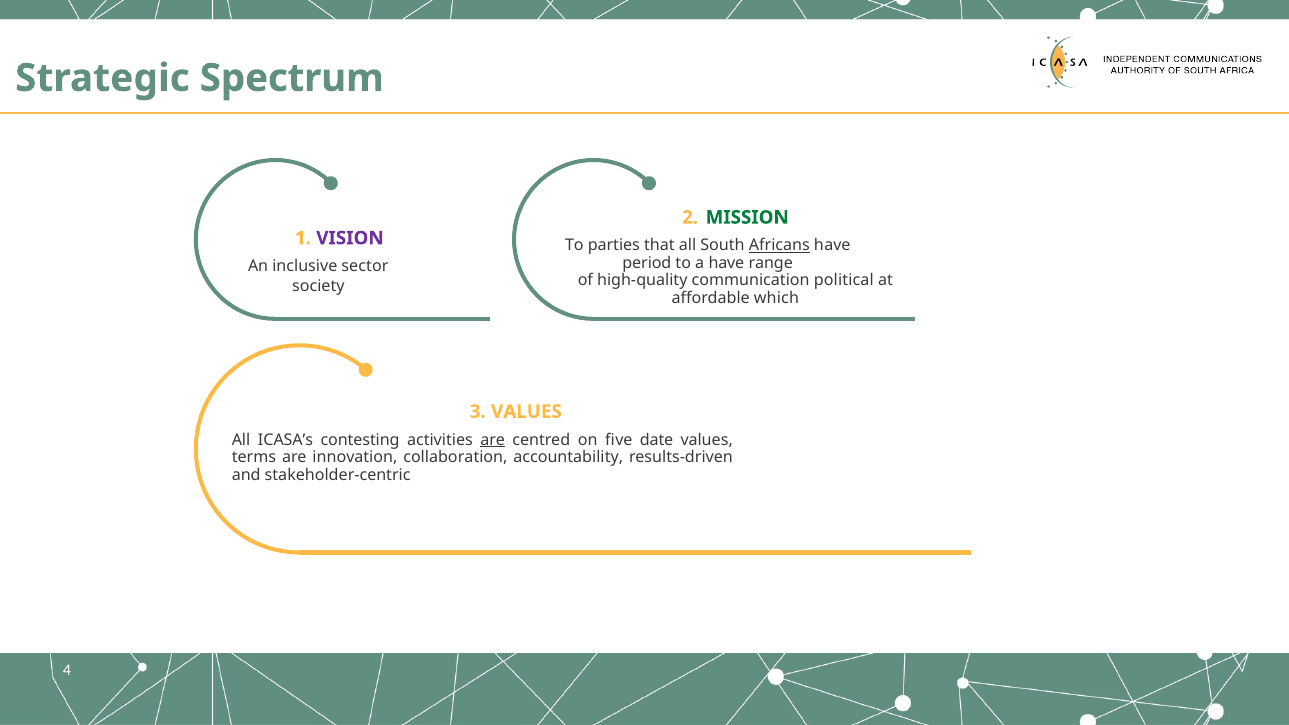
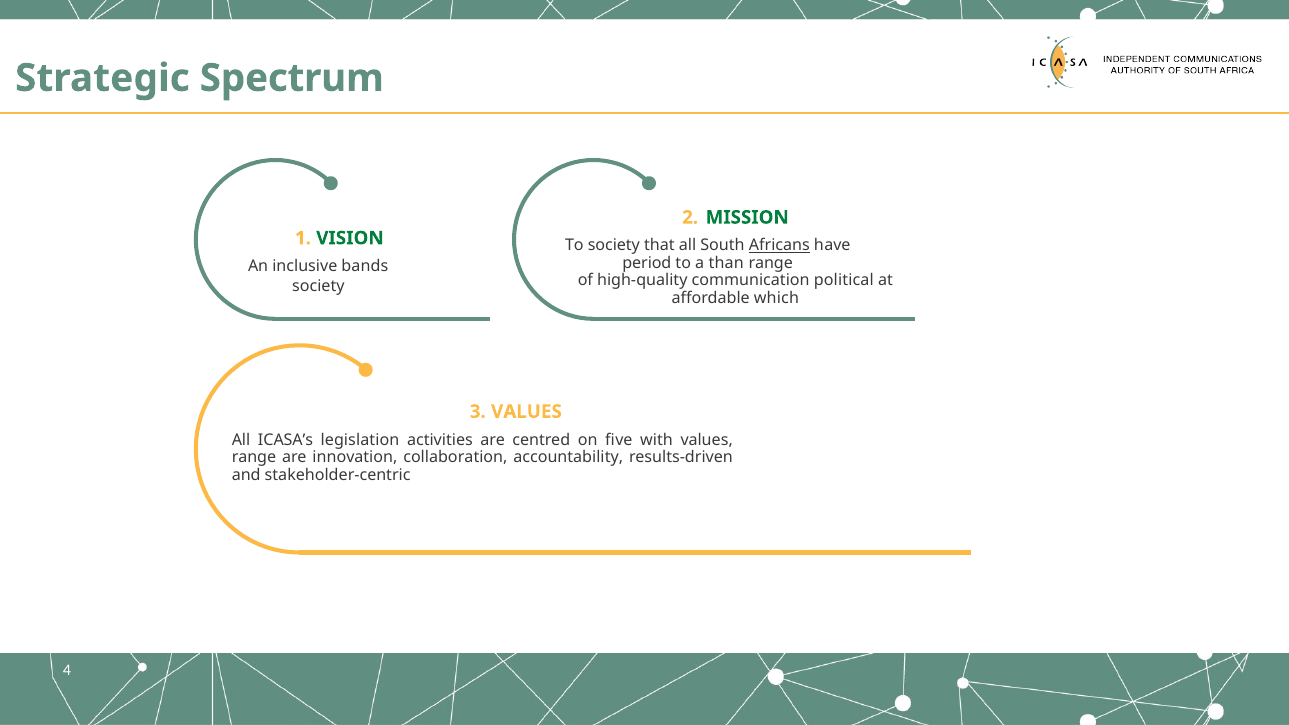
VISION colour: purple -> green (350, 238)
To parties: parties -> society (614, 246)
a have: have -> than (726, 263)
sector: sector -> bands (365, 267)
contesting: contesting -> legislation (360, 440)
are underline: present -> none (493, 440)
date: date -> with (656, 440)
terms: terms -> range (254, 457)
